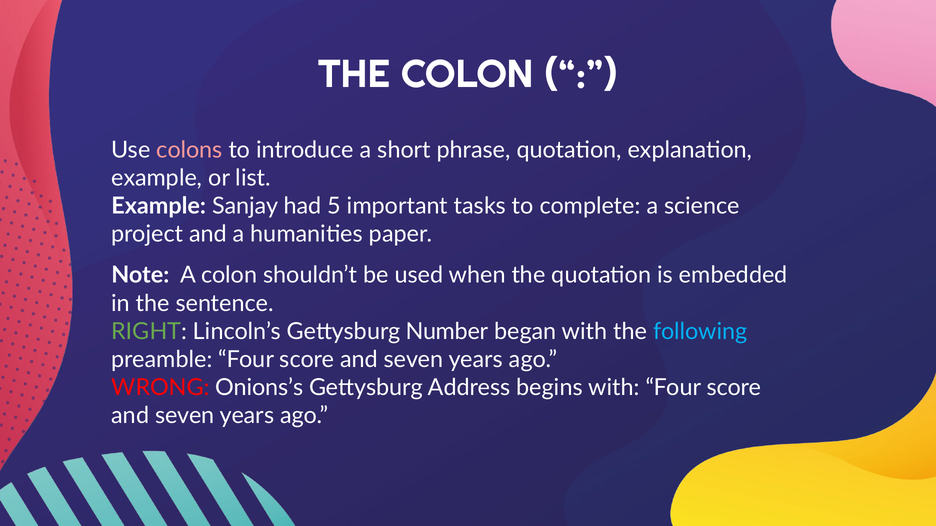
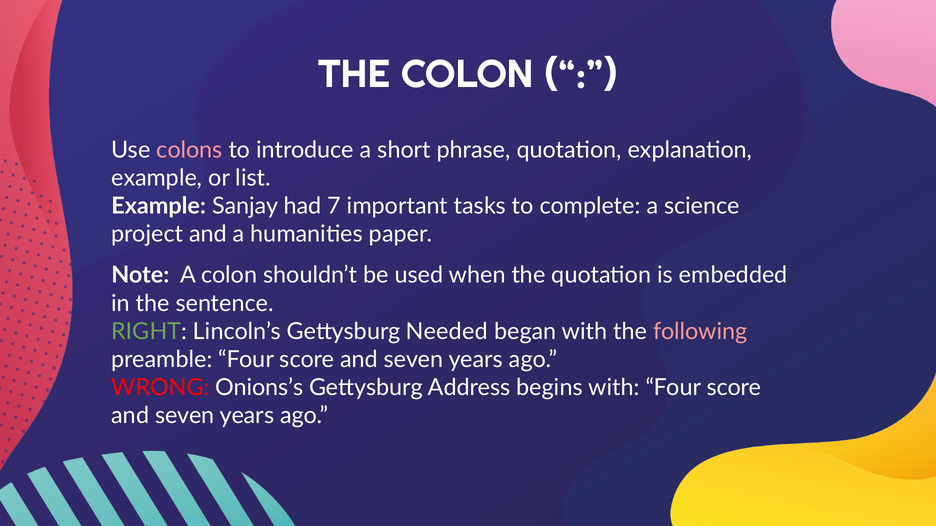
5: 5 -> 7 (334, 206)
Number: Number -> Needed (447, 332)
following colour: light blue -> pink (700, 332)
